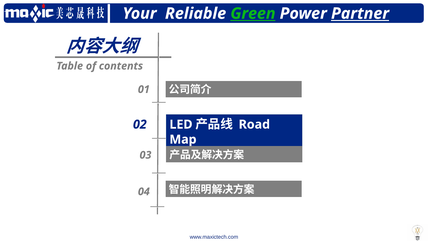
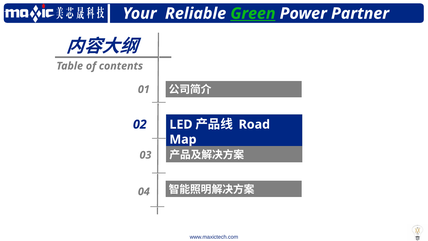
Partner underline: present -> none (360, 13)
